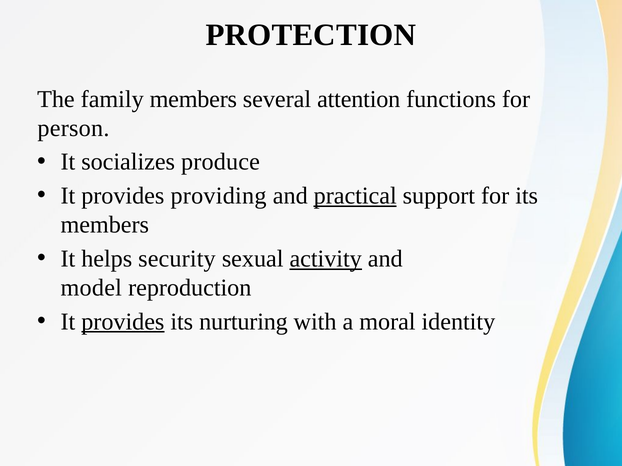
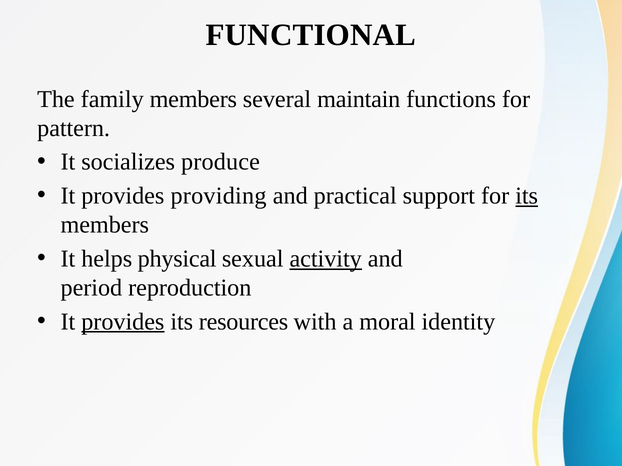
PROTECTION: PROTECTION -> FUNCTIONAL (311, 35)
attention: attention -> maintain (359, 99)
person: person -> pattern (74, 128)
practical underline: present -> none (355, 196)
its underline: none -> present (527, 196)
security: security -> physical (177, 259)
model: model -> period (91, 288)
nurturing: nurturing -> resources (244, 322)
